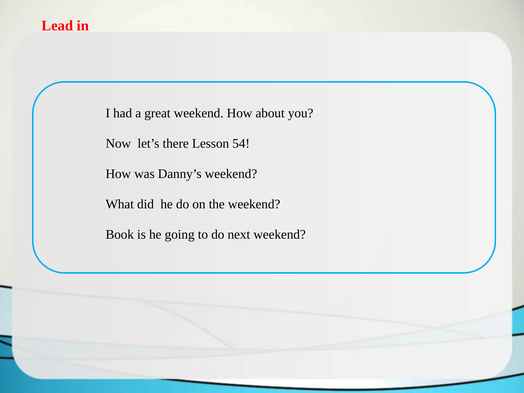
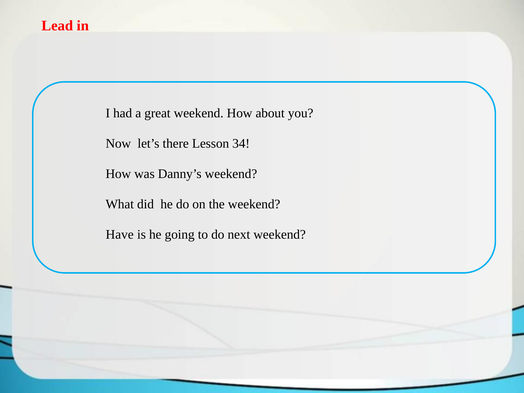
54: 54 -> 34 (241, 143)
Book: Book -> Have (120, 235)
